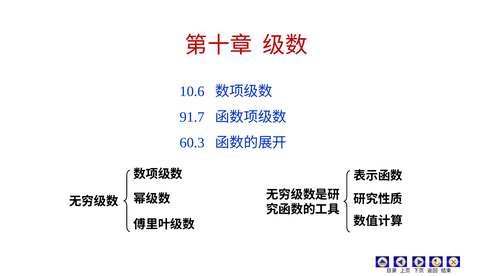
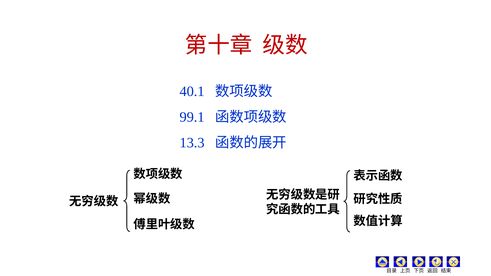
10.6: 10.6 -> 40.1 (192, 91)
91.7: 91.7 -> 99.1 (192, 117)
60.3: 60.3 -> 13.3 (192, 143)
